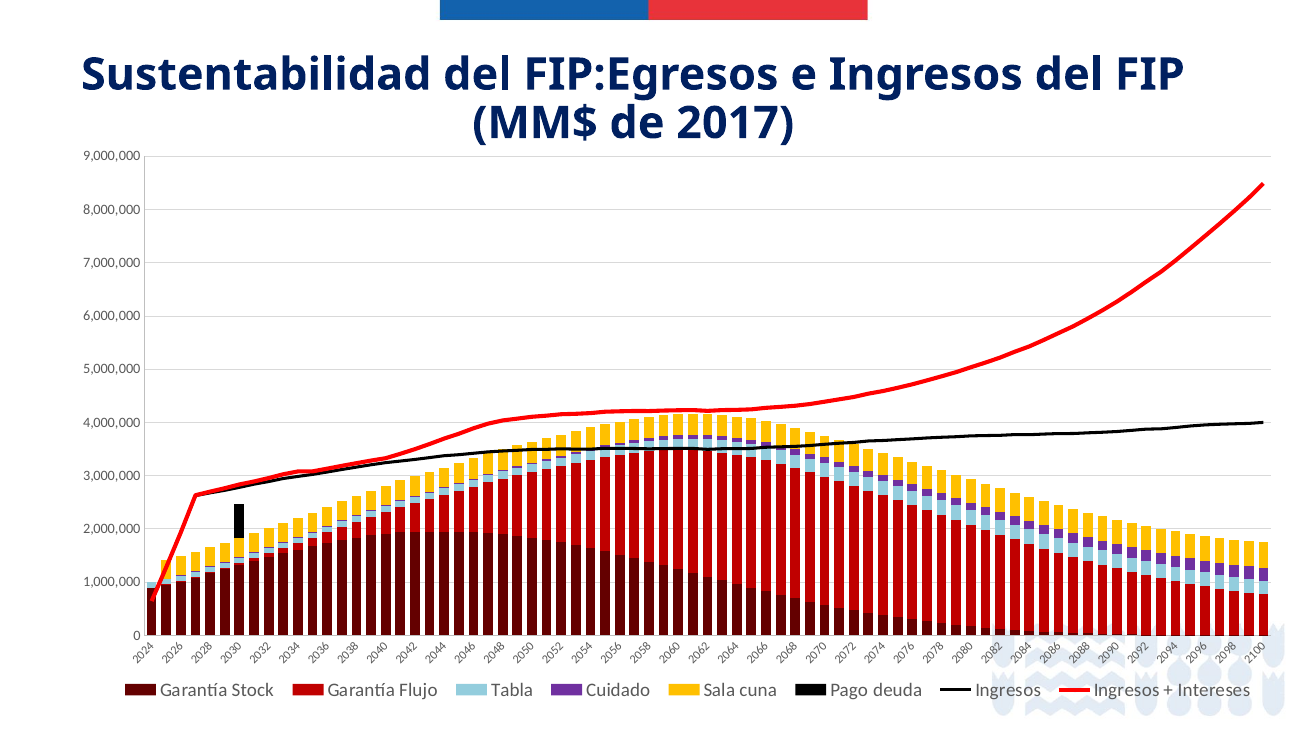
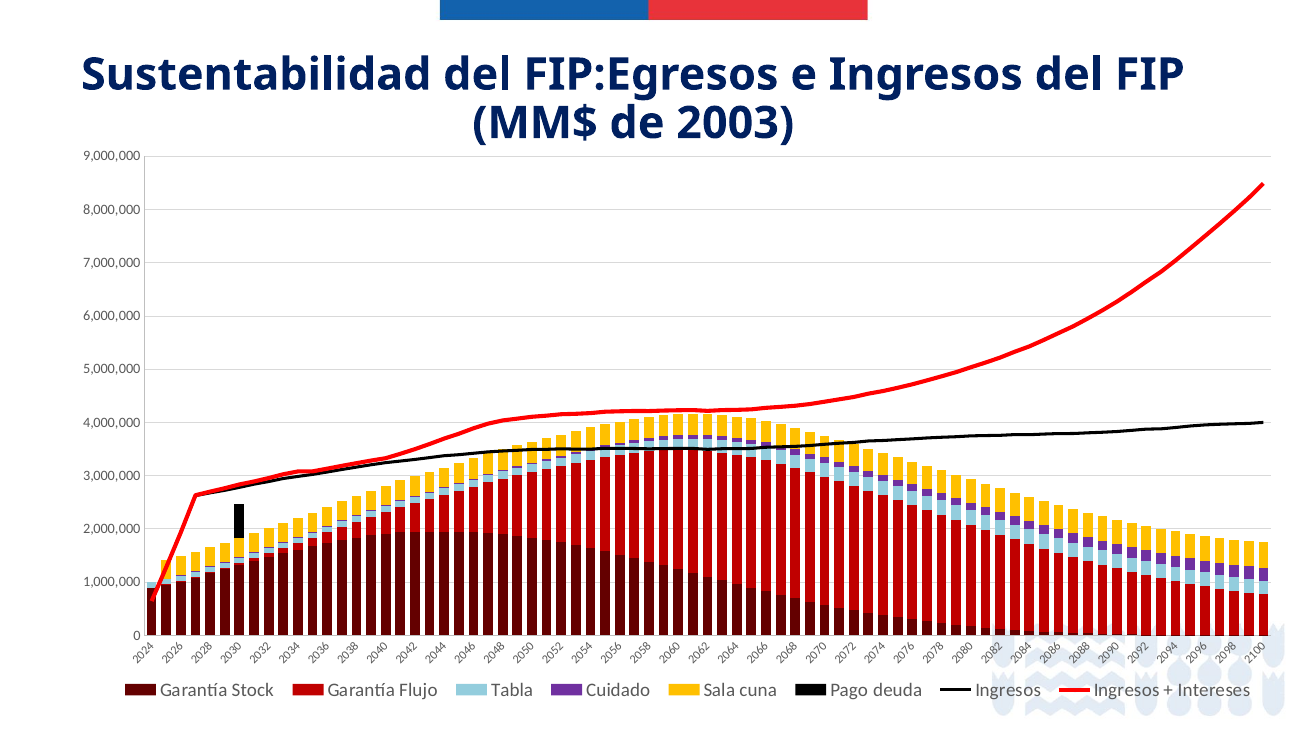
2017: 2017 -> 2003 (735, 123)
